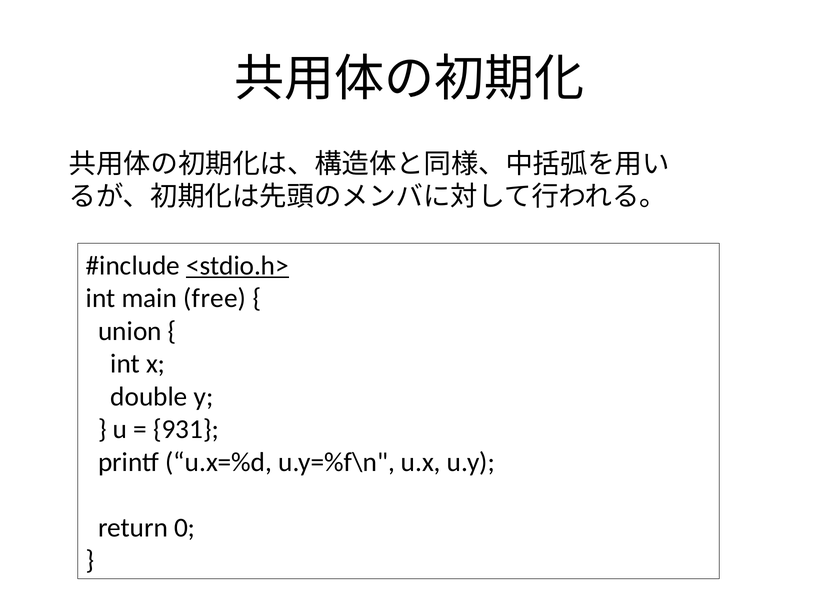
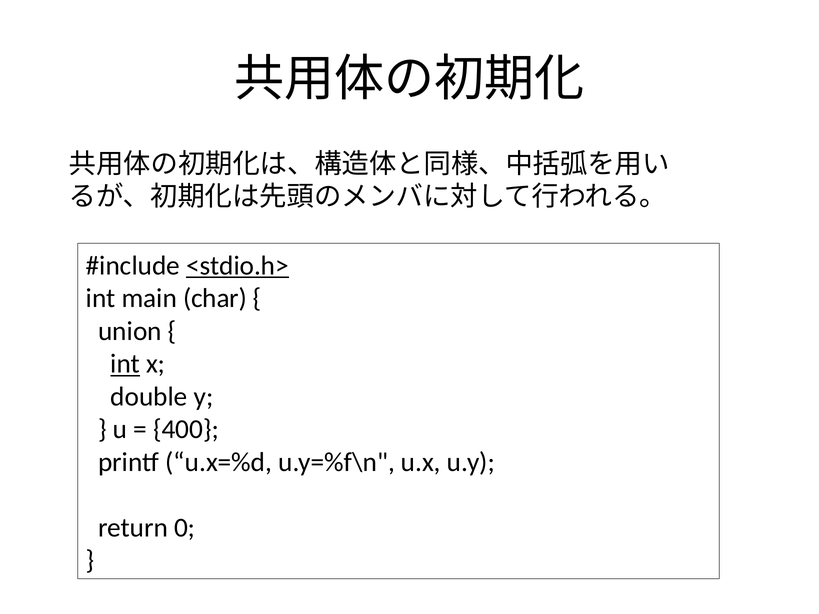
free: free -> char (215, 299)
int underline: none -> present (125, 364)
931: 931 -> 400 (186, 430)
